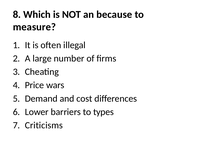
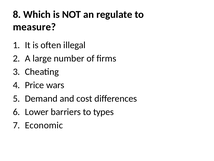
because: because -> regulate (114, 14)
Criticisms: Criticisms -> Economic (44, 125)
